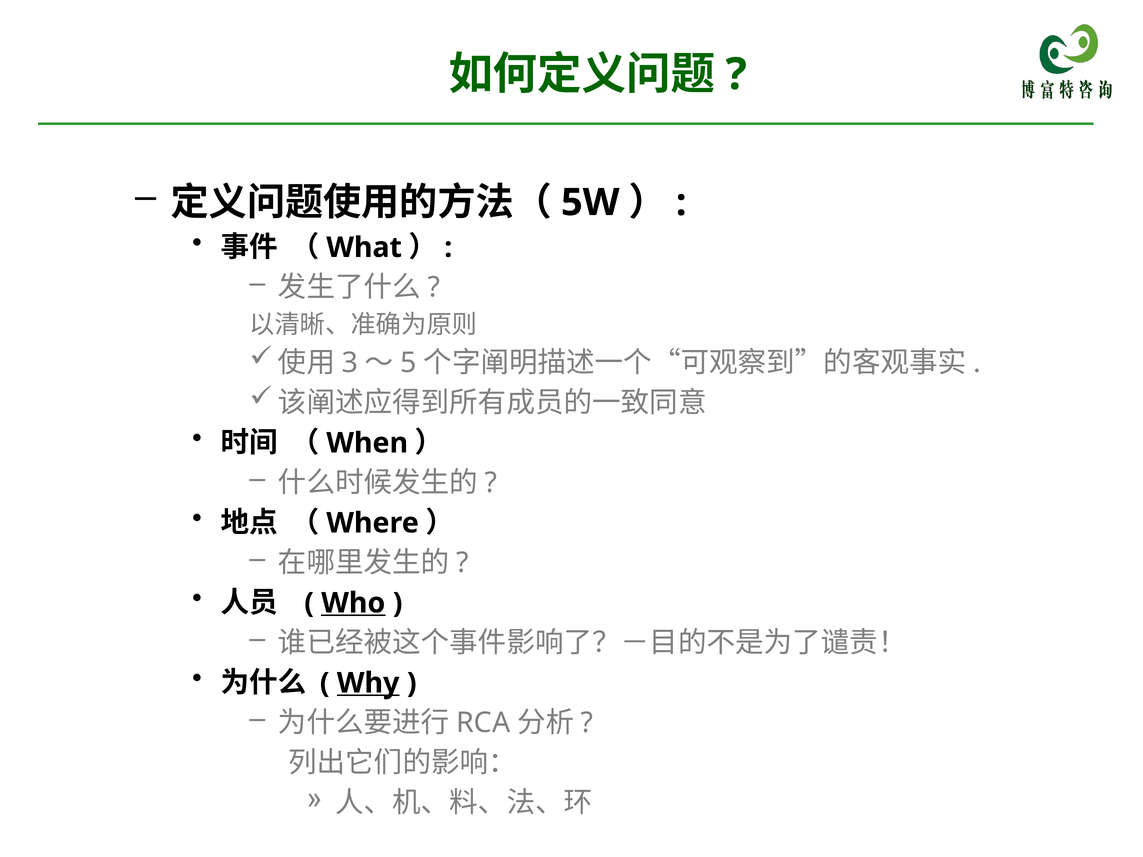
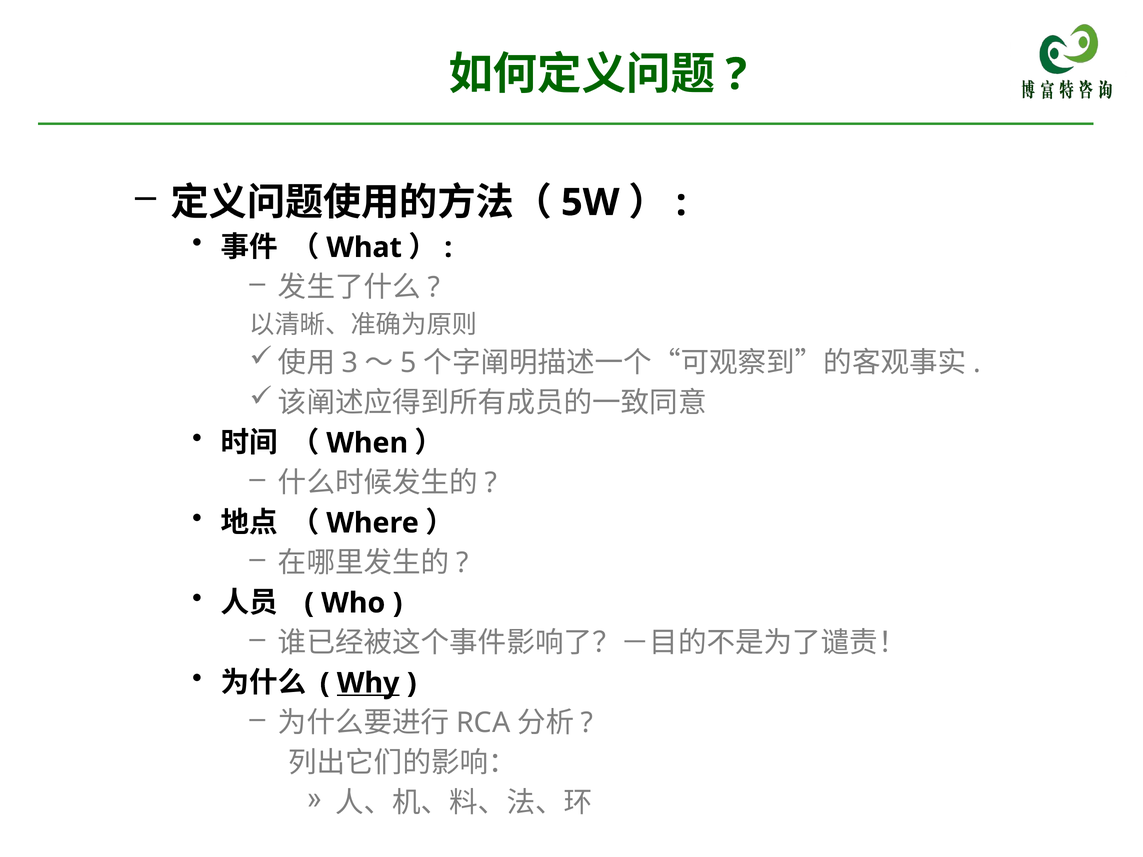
Who underline: present -> none (353, 603)
